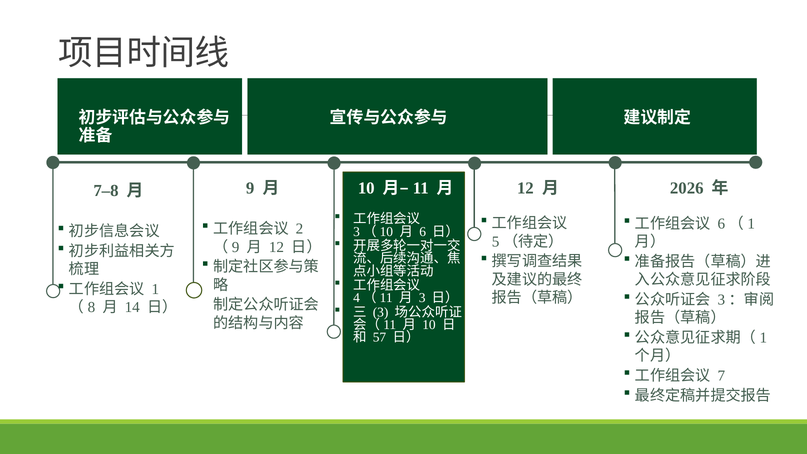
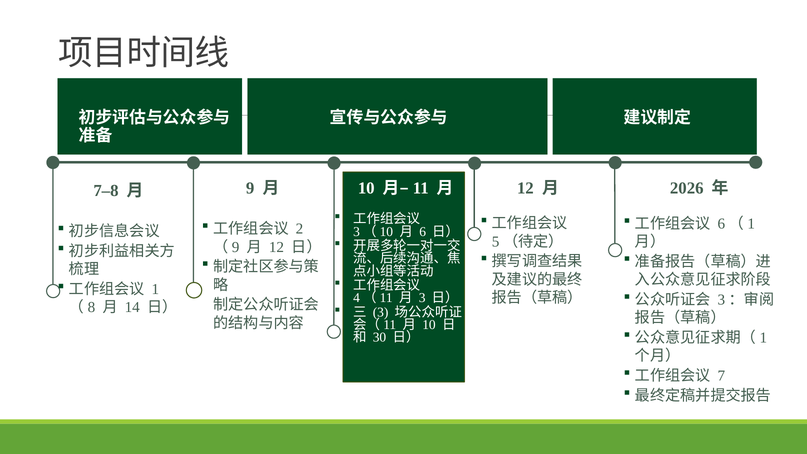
57: 57 -> 30 (379, 337)
